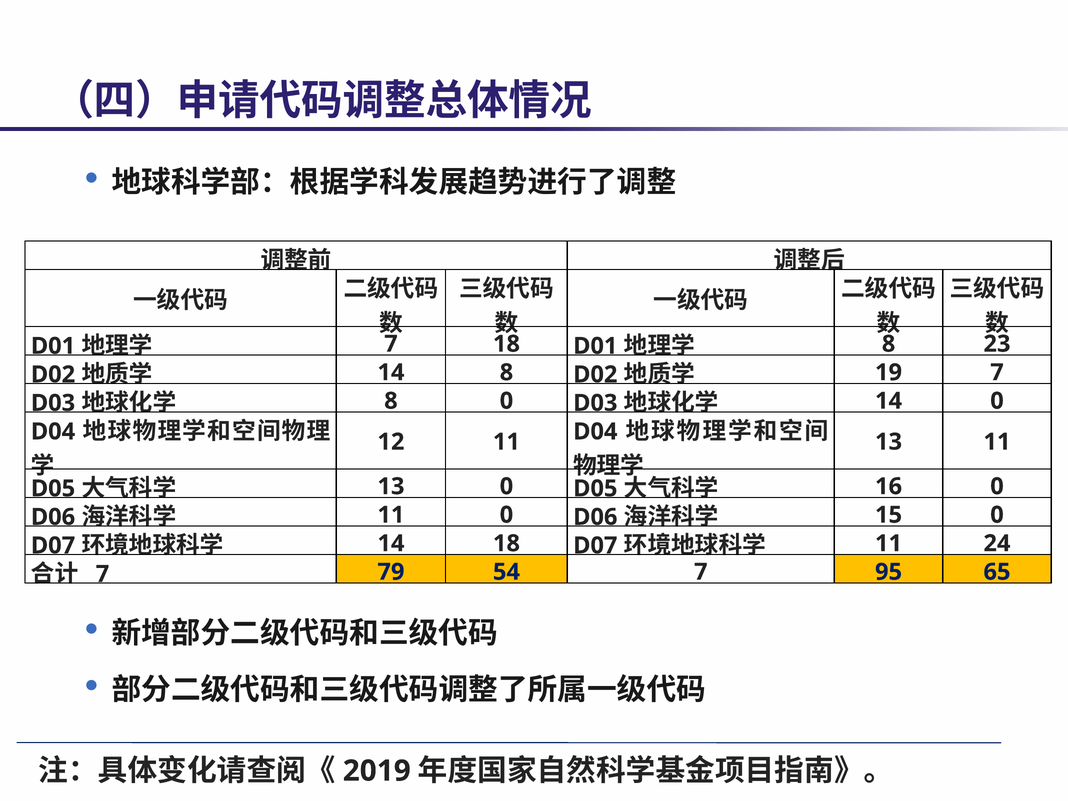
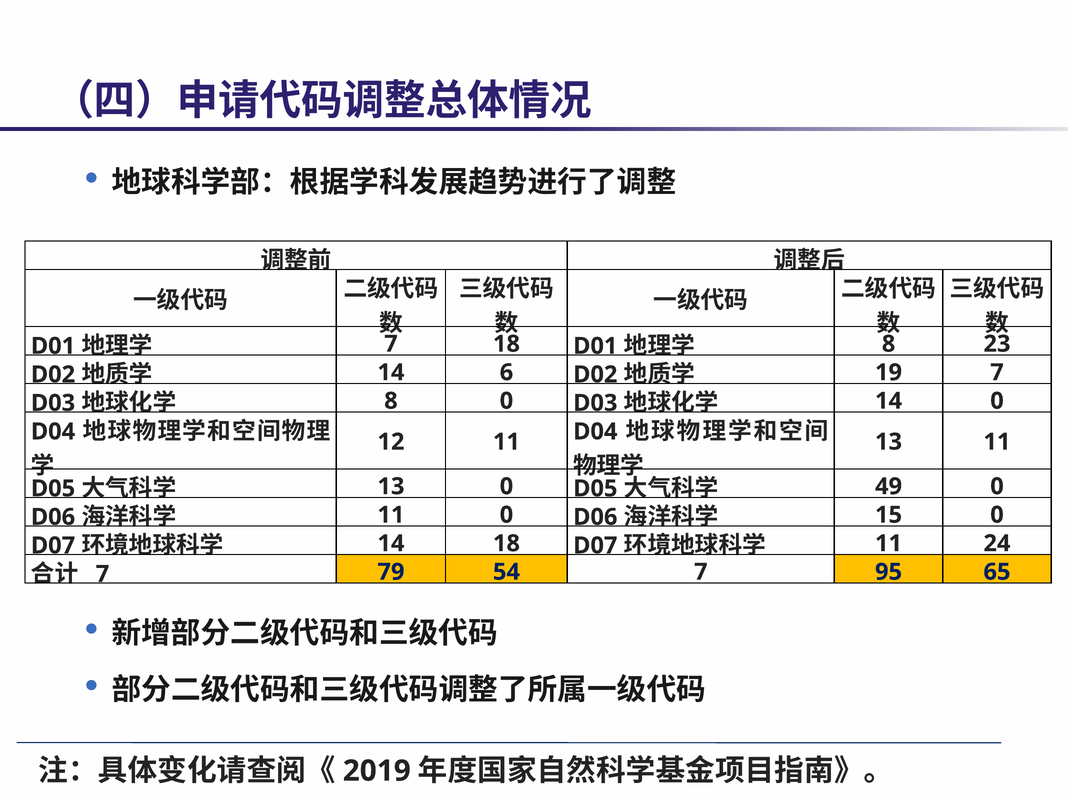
14 8: 8 -> 6 (506, 372)
16: 16 -> 49 (889, 486)
